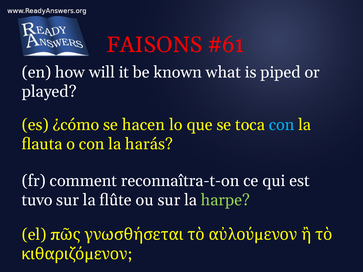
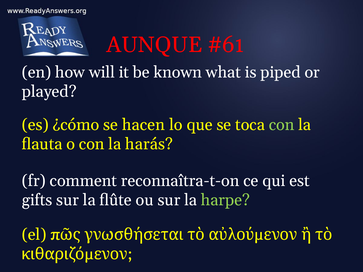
FAISONS: FAISONS -> AUNQUE (155, 45)
con colour: light blue -> light green (282, 125)
tuvo: tuvo -> gifts (37, 200)
